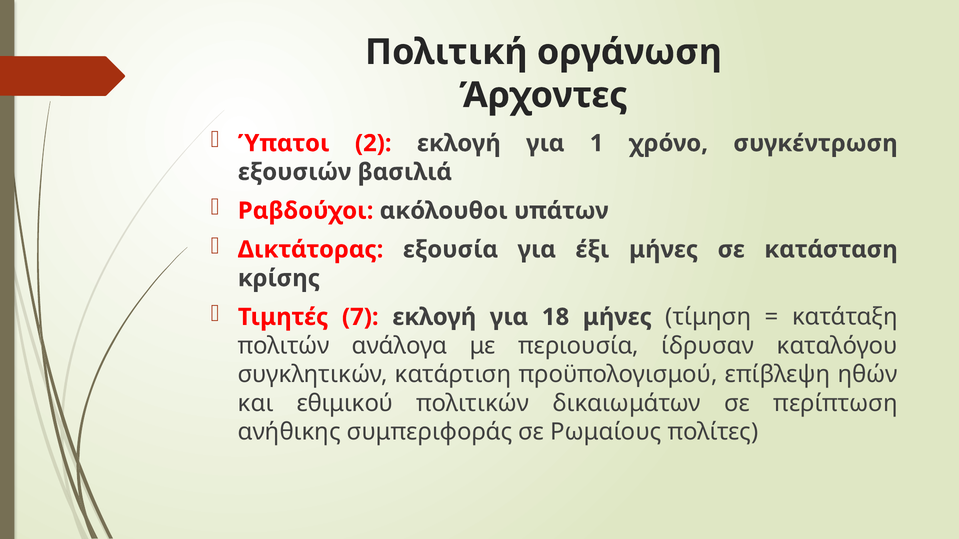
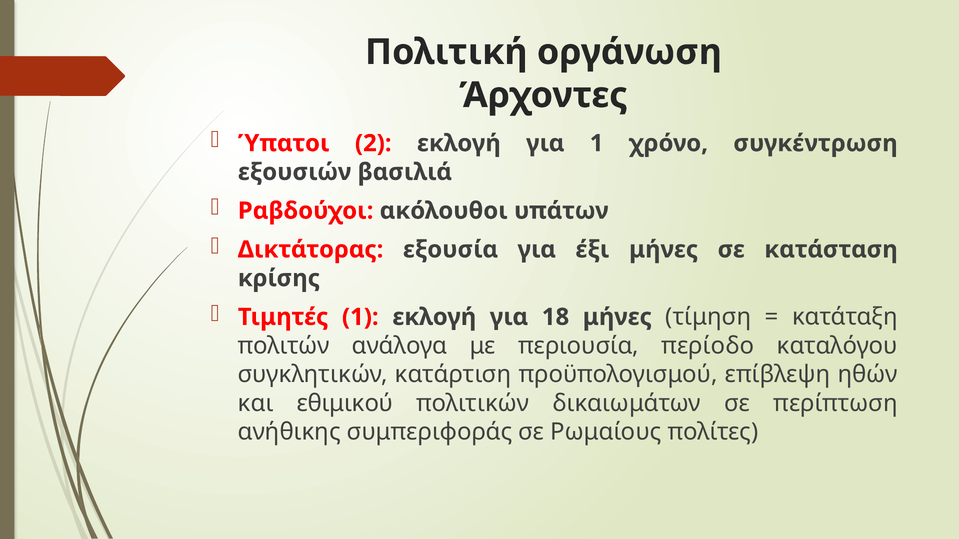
Τιμητές 7: 7 -> 1 (360, 317)
ίδρυσαν: ίδρυσαν -> περίοδο (708, 346)
